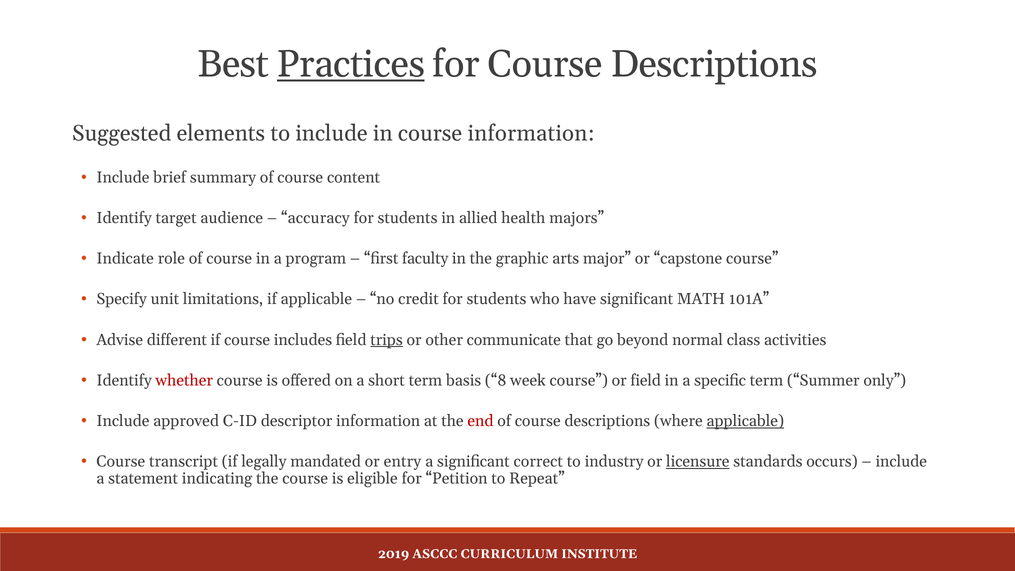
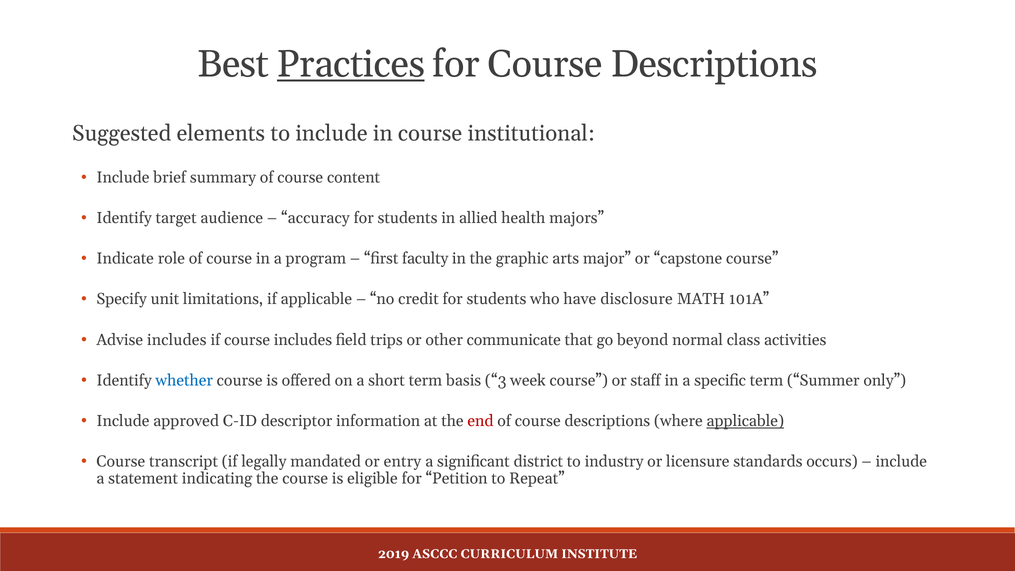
course information: information -> institutional (531, 133)
have significant: significant -> disclosure (637, 299)
Advise different: different -> includes (177, 340)
trips underline: present -> none (387, 340)
whether colour: red -> blue (184, 380)
8: 8 -> 3 (496, 380)
or field: field -> staff (646, 380)
correct: correct -> district (538, 461)
licensure underline: present -> none (698, 461)
